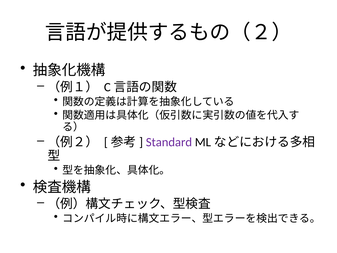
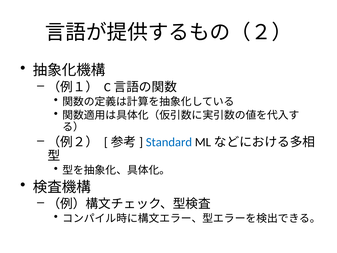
Standard colour: purple -> blue (169, 142)
